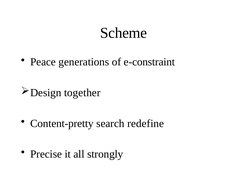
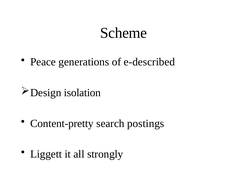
e-constraint: e-constraint -> e-described (149, 62)
together: together -> isolation (82, 93)
redefine: redefine -> postings (146, 124)
Precise: Precise -> Liggett (46, 154)
